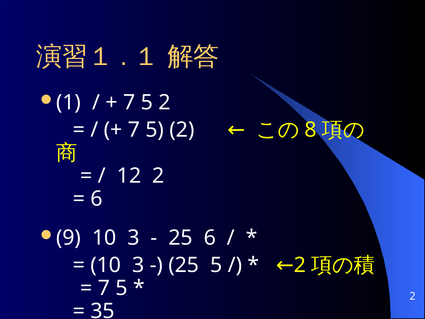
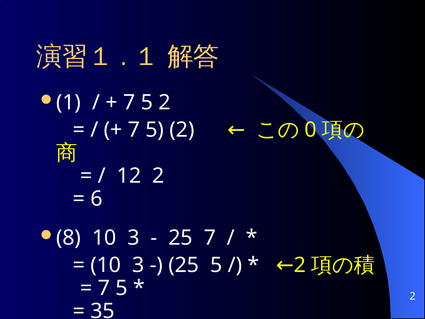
8: 8 -> 0 (311, 130)
9: 9 -> 8 (69, 238)
25 6: 6 -> 7 (210, 238)
